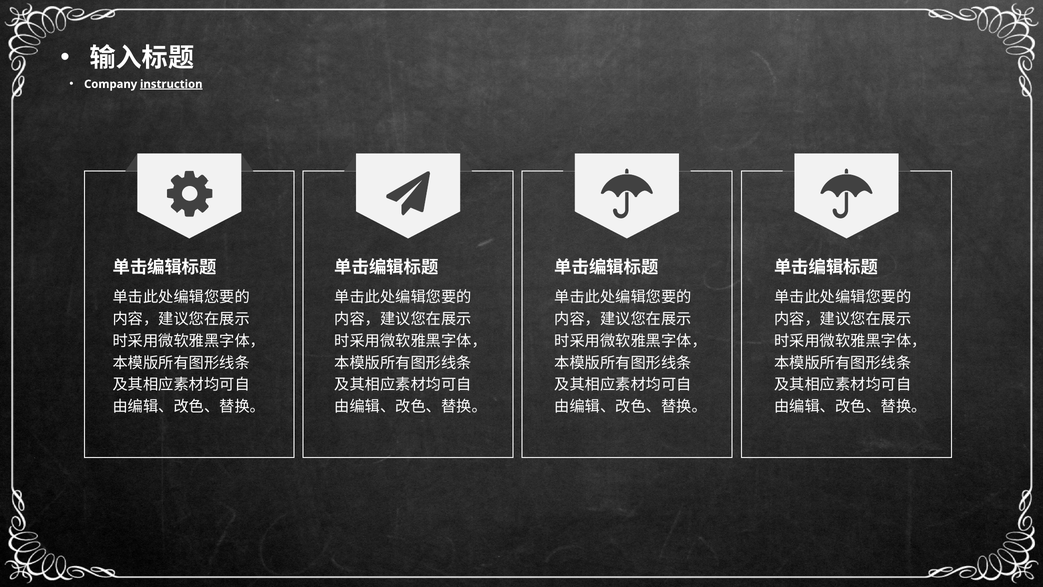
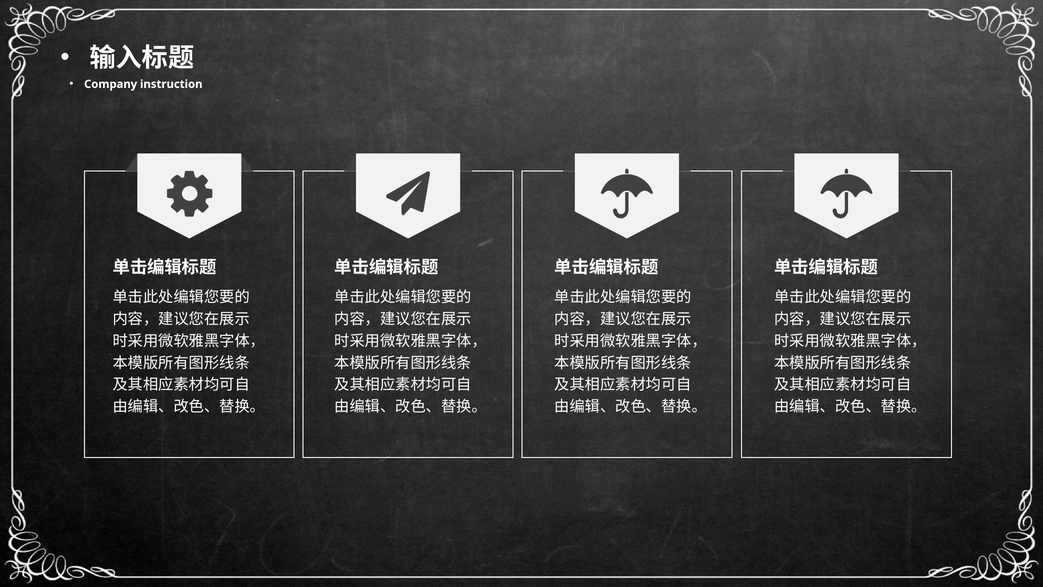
instruction underline: present -> none (171, 84)
